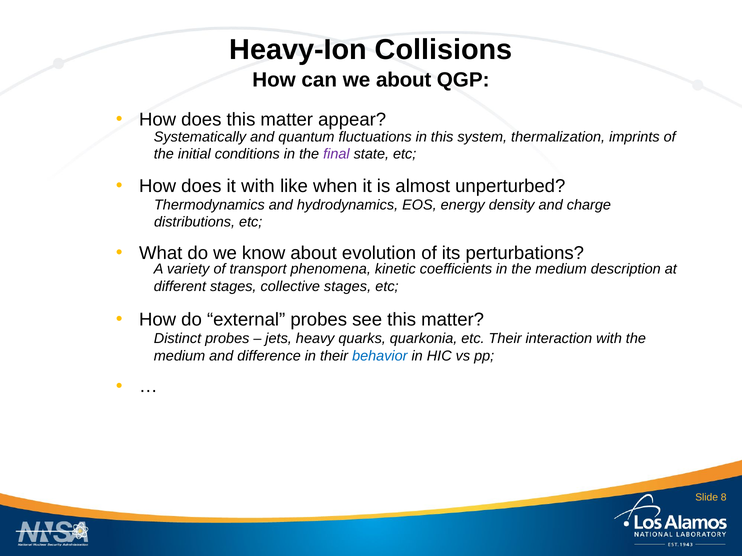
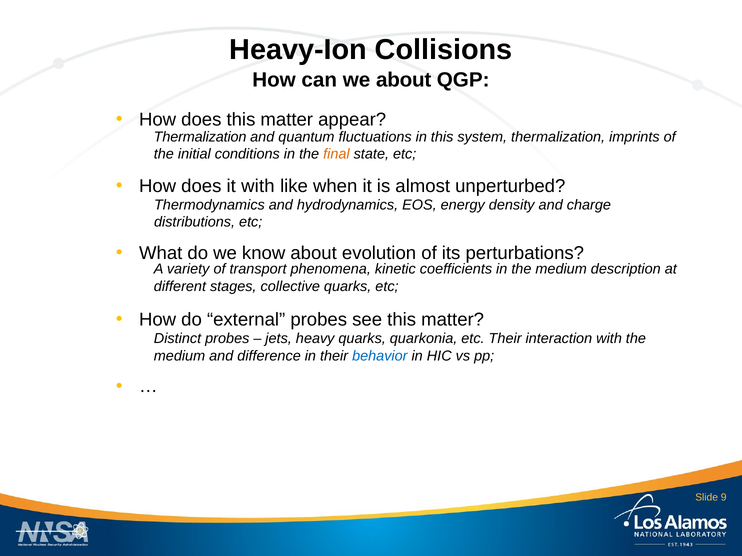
Systematically: Systematically -> Thermalization (200, 137)
final colour: purple -> orange (336, 154)
collective stages: stages -> quarks (348, 287)
8: 8 -> 9 (724, 498)
